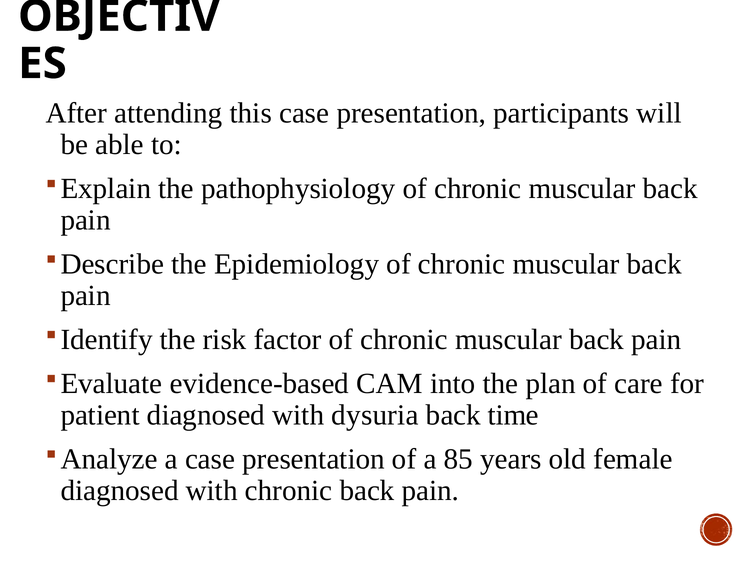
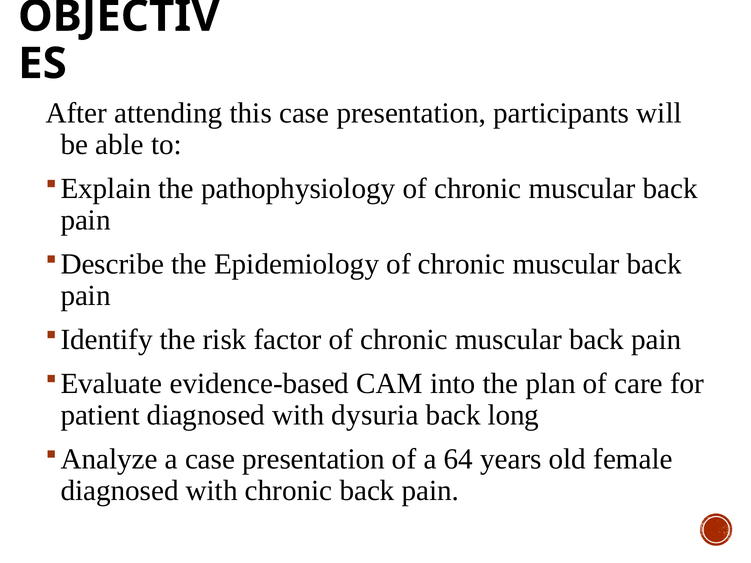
time: time -> long (513, 415)
85: 85 -> 64 (458, 459)
